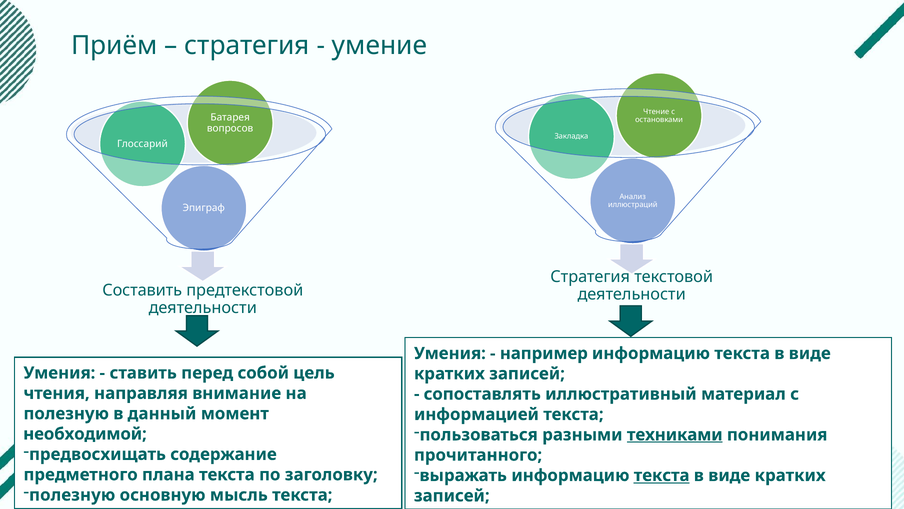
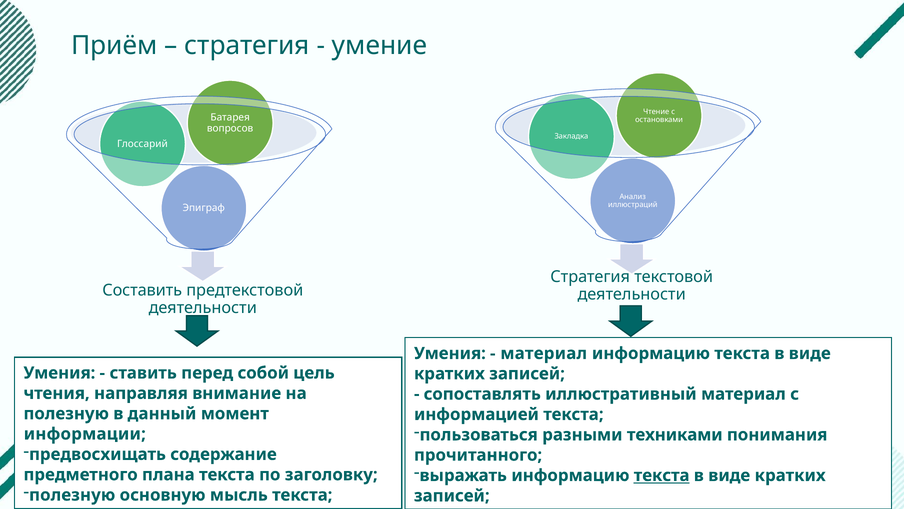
например: например -> материал (544, 353)
техниками underline: present -> none (675, 434)
необходимой: необходимой -> информации (85, 434)
